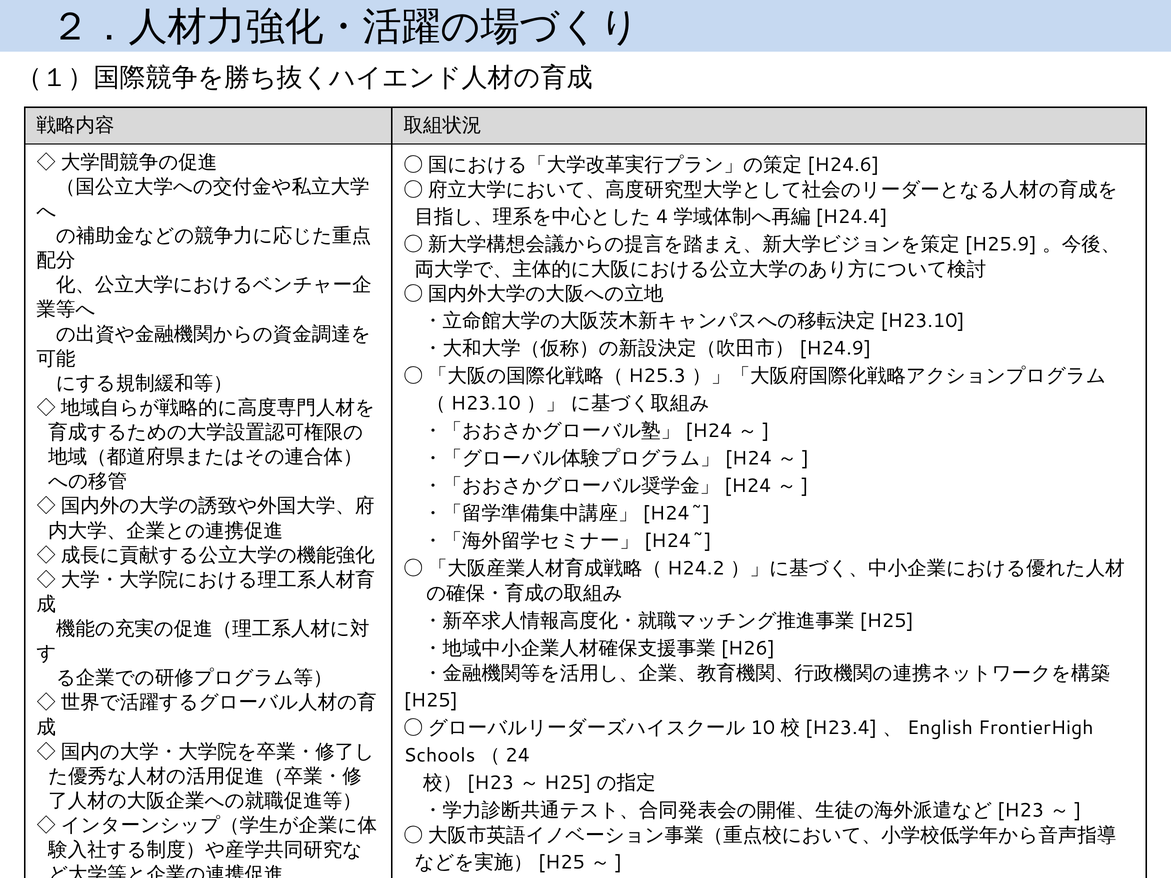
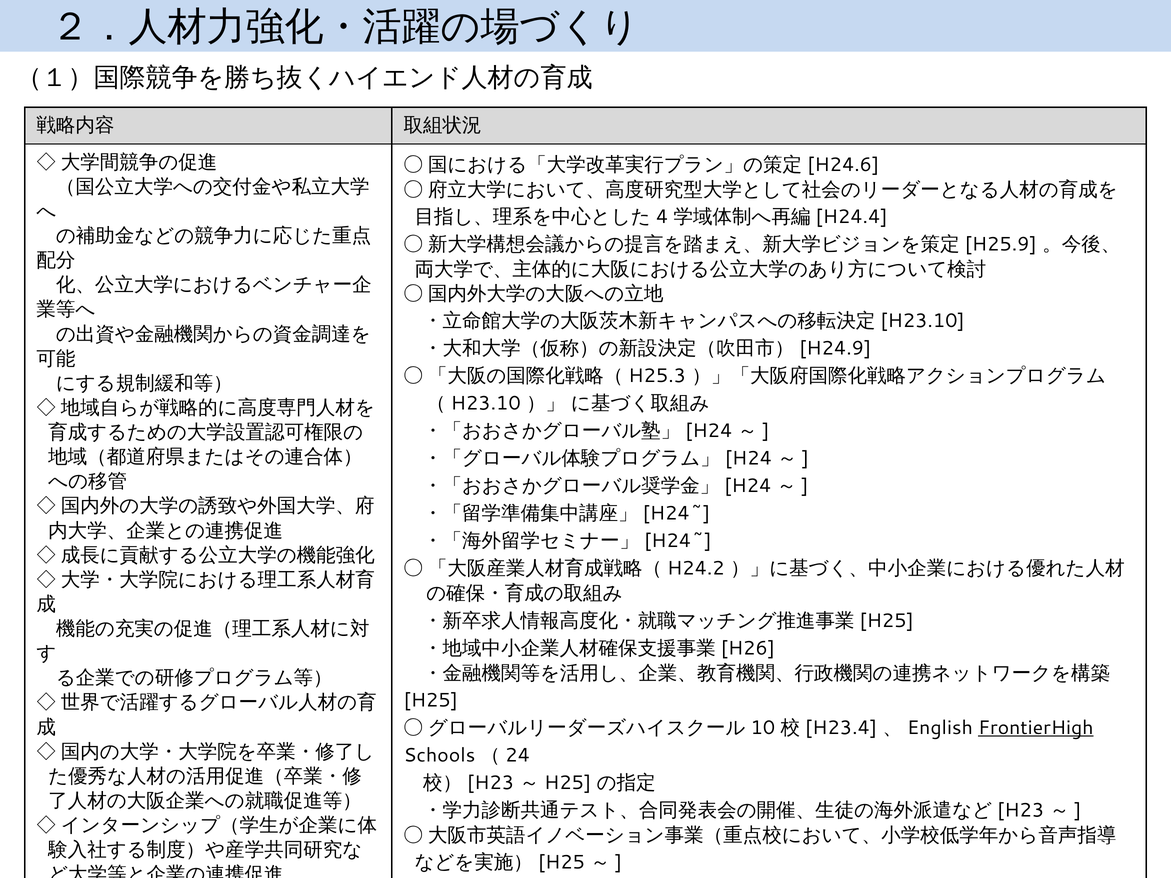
FrontierHigh underline: none -> present (1036, 728)
